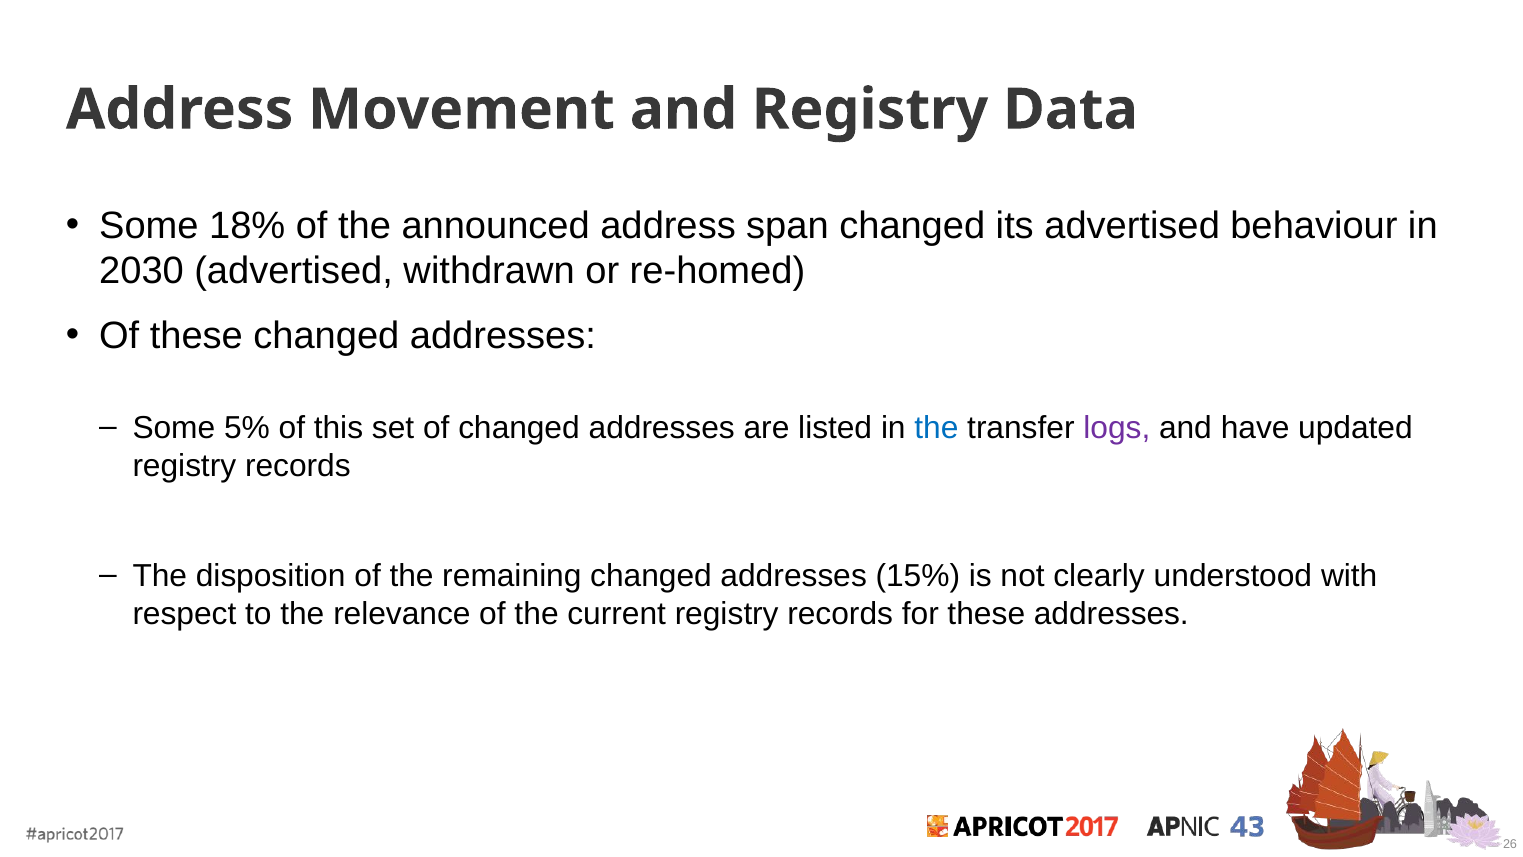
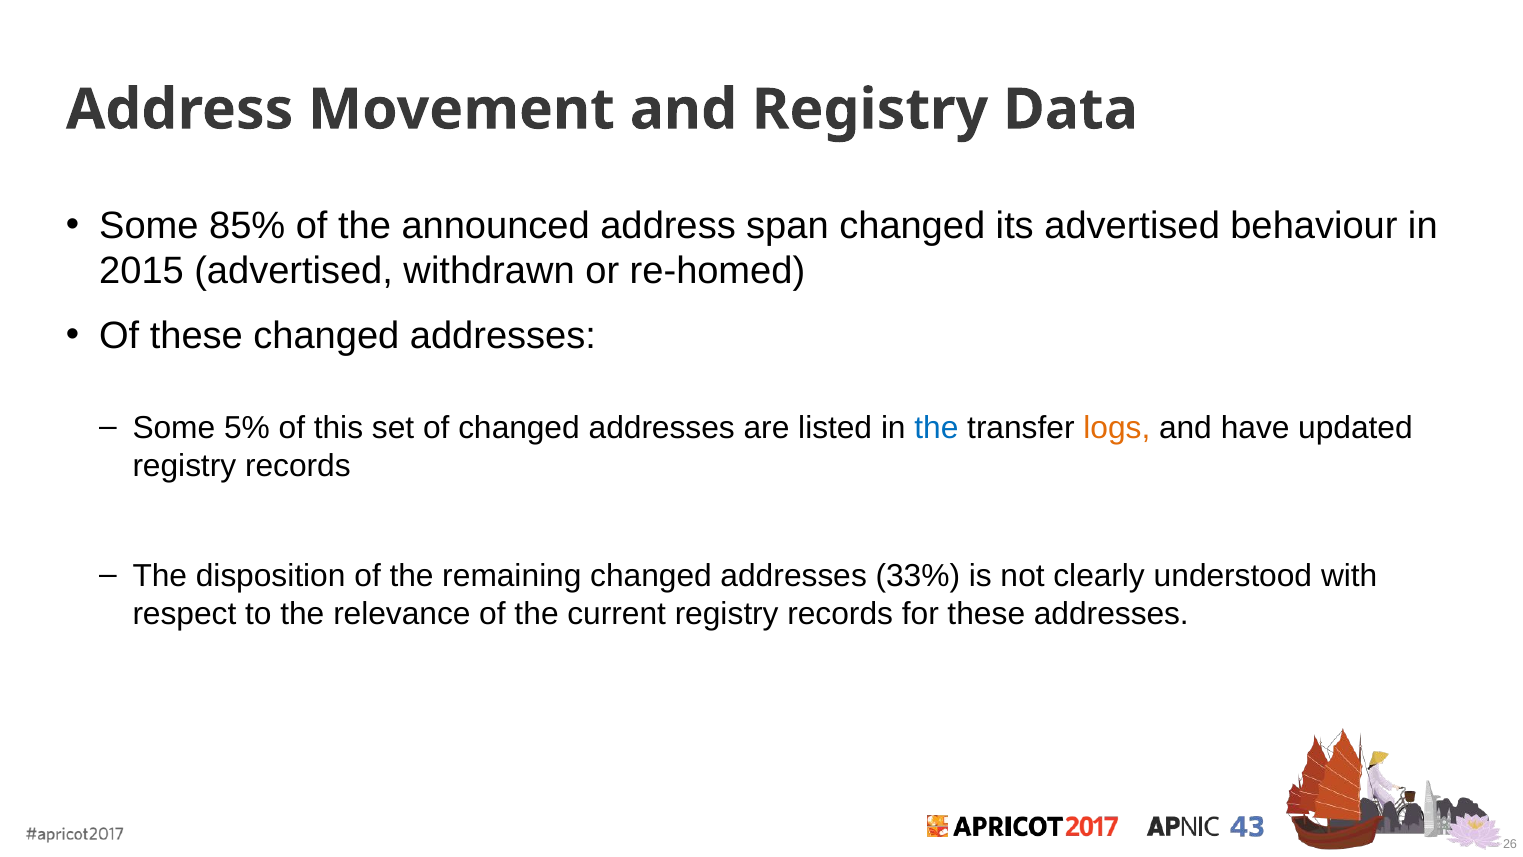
18%: 18% -> 85% (247, 225)
2030: 2030 -> 2015 (142, 271)
logs colour: purple -> orange (1117, 428)
15%: 15% -> 33% (918, 575)
